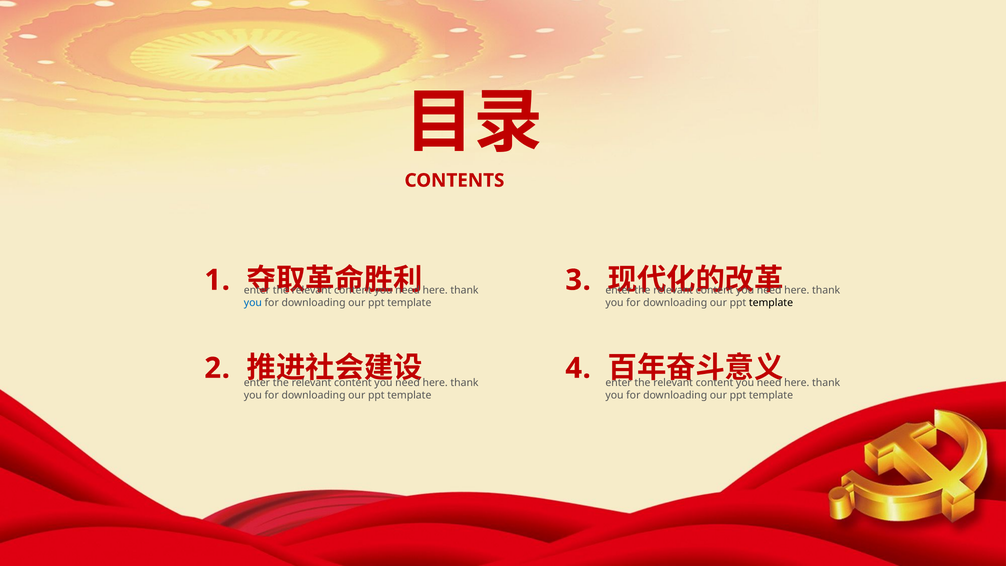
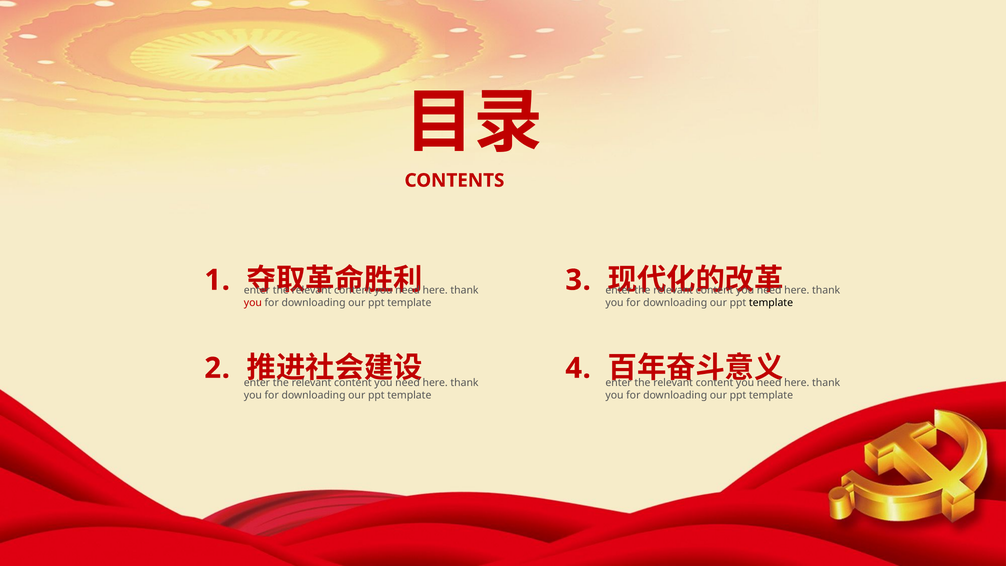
you colour: blue -> red (253, 303)
